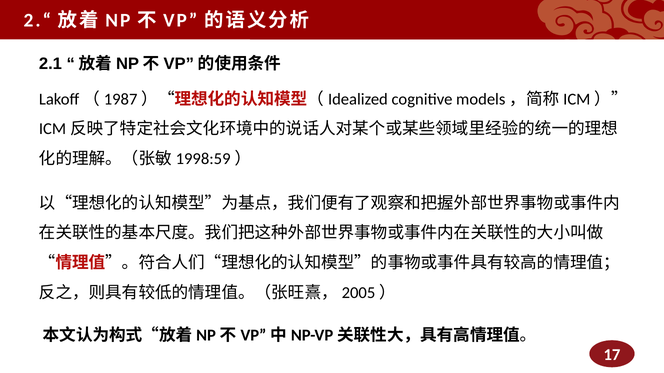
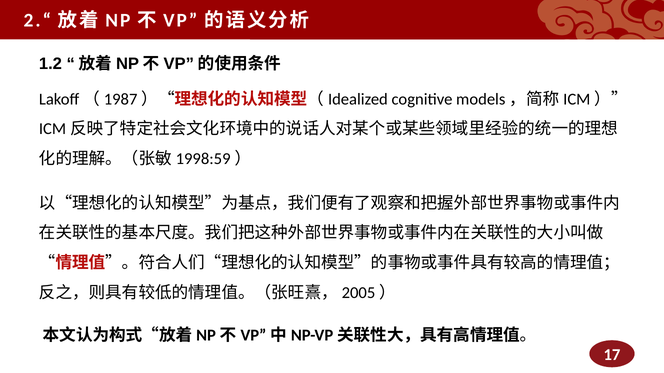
2.1: 2.1 -> 1.2 (50, 64)
